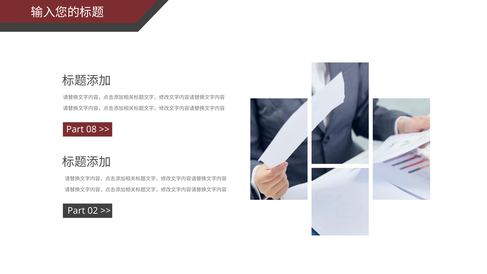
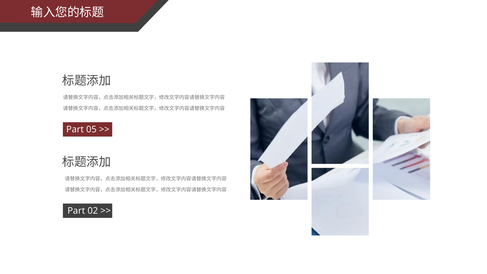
08: 08 -> 05 (91, 130)
